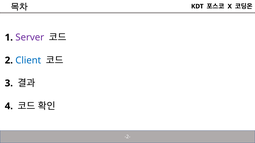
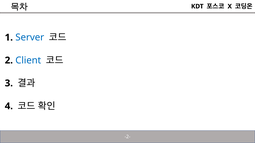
Server colour: purple -> blue (30, 38)
